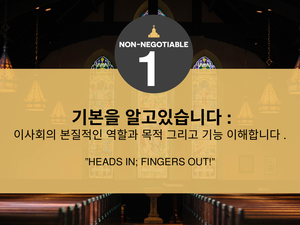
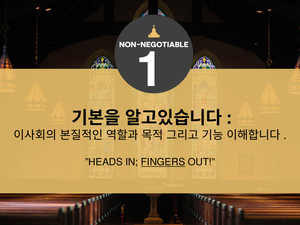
FINGERS underline: none -> present (163, 162)
